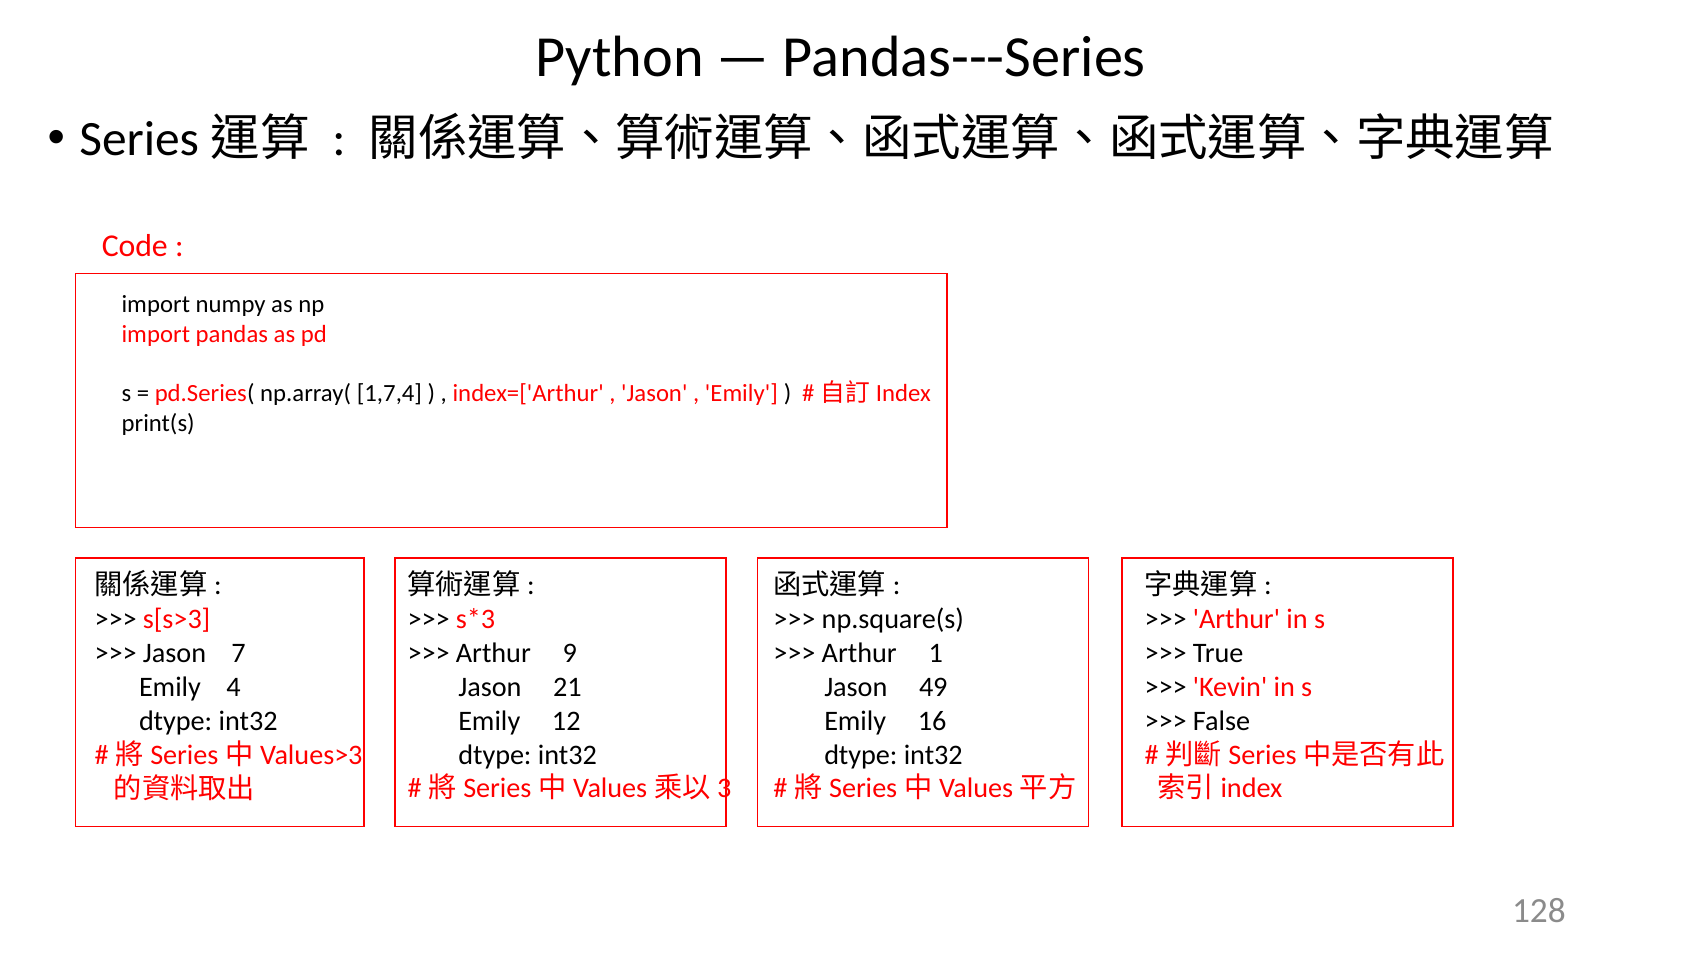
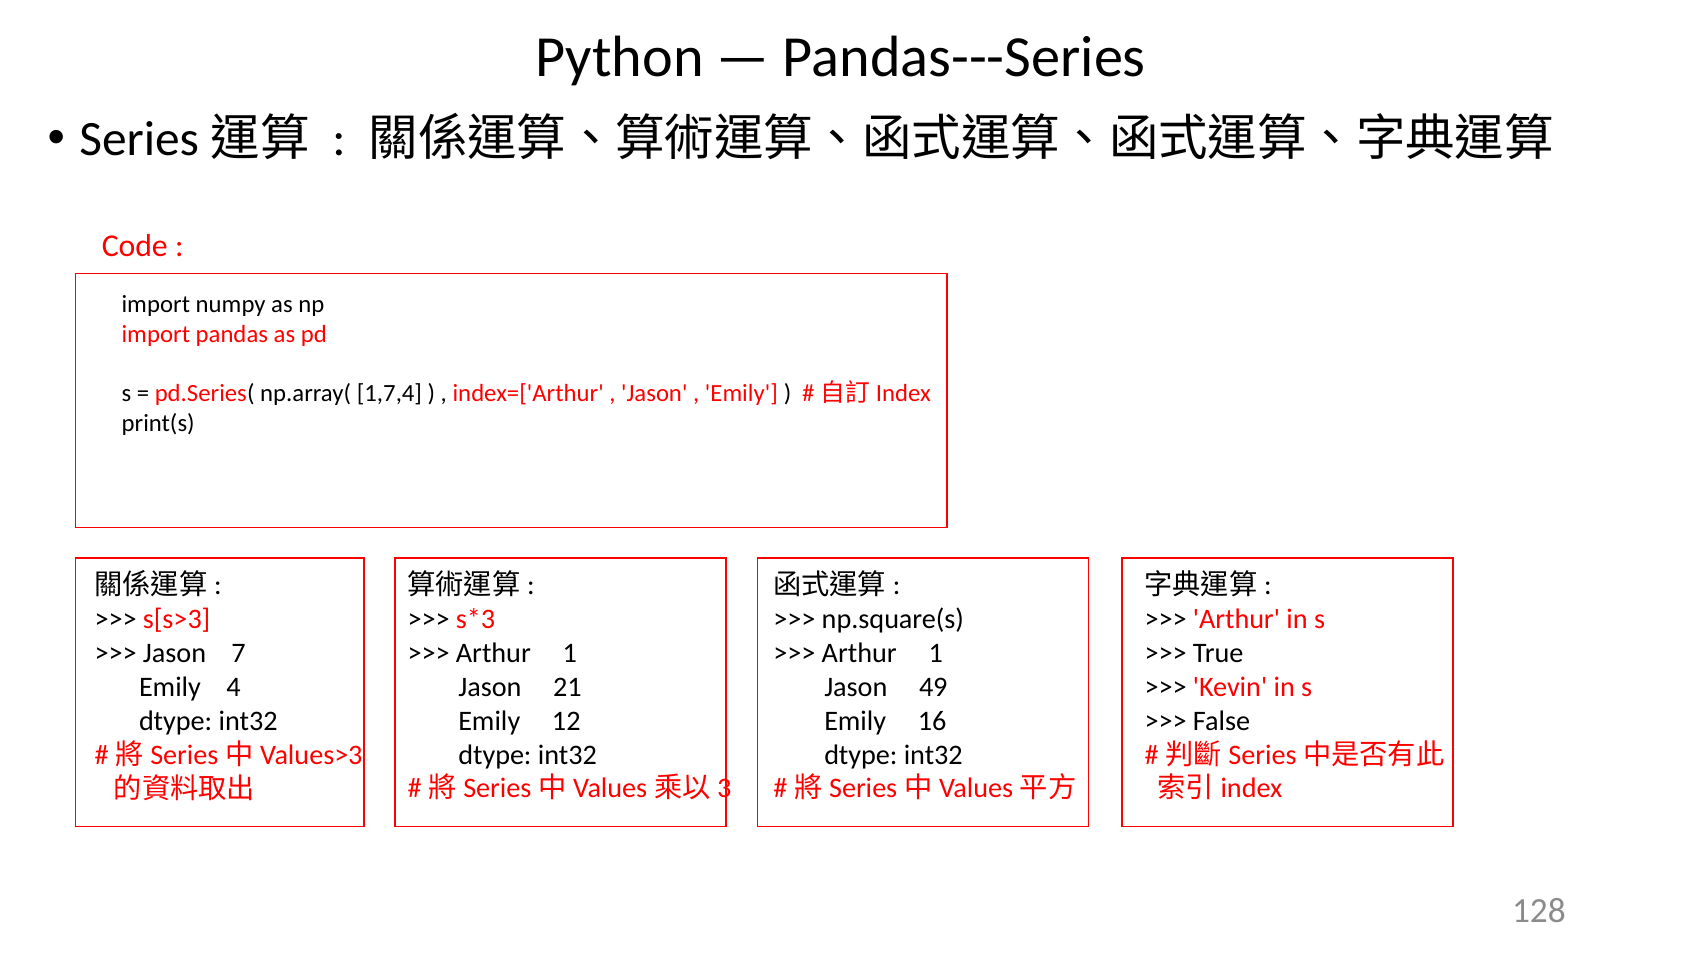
9: 9 -> 1 (570, 653)
